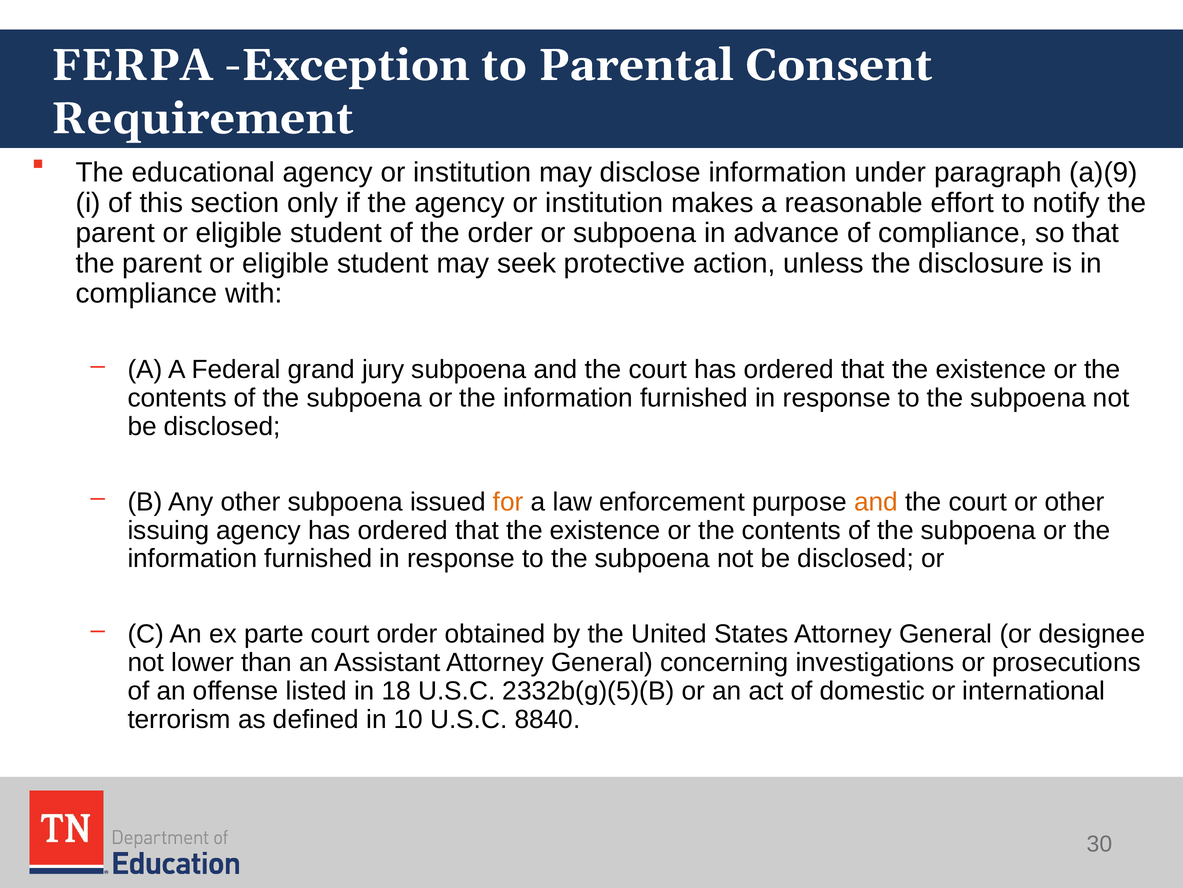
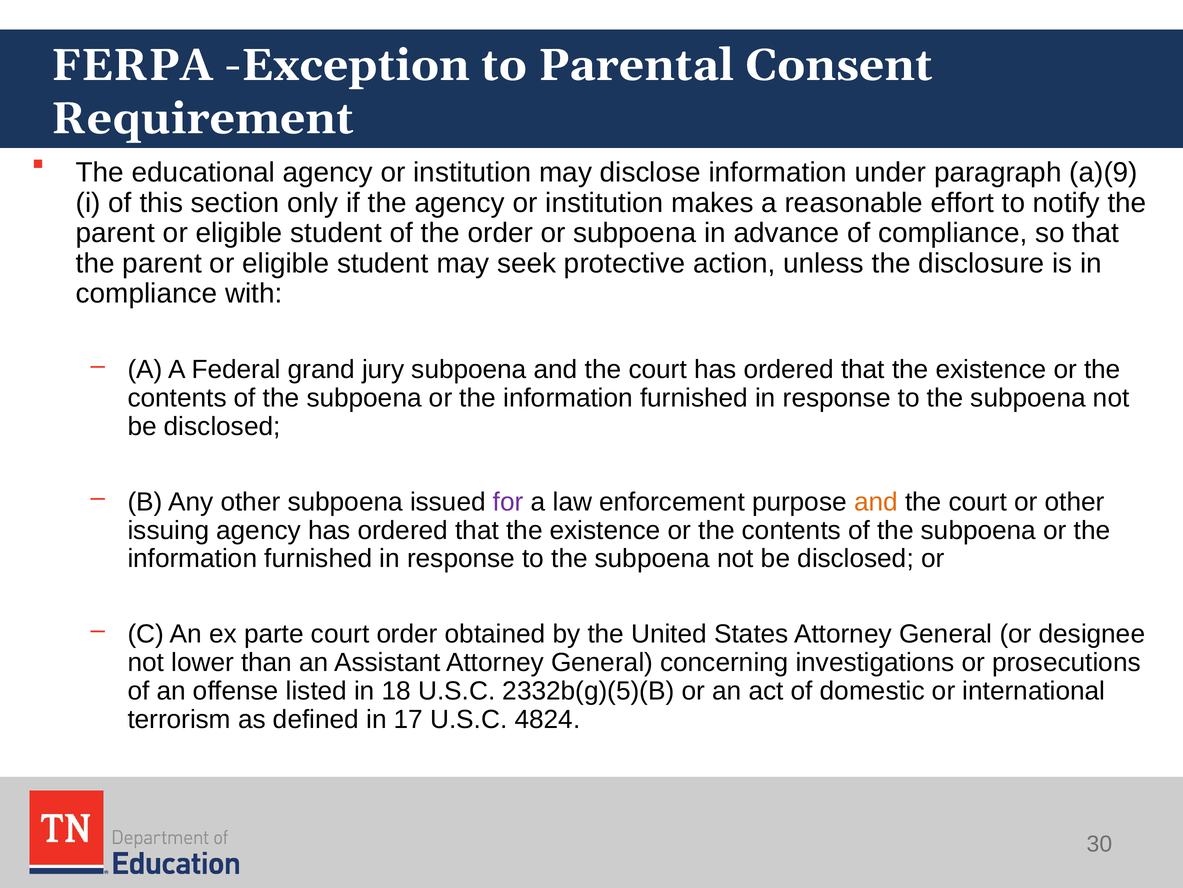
for colour: orange -> purple (508, 502)
10: 10 -> 17 (408, 719)
8840: 8840 -> 4824 (548, 719)
